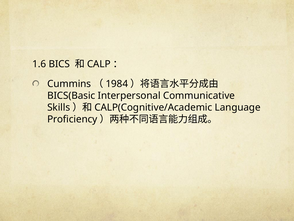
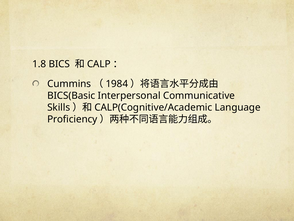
1.6: 1.6 -> 1.8 (39, 64)
